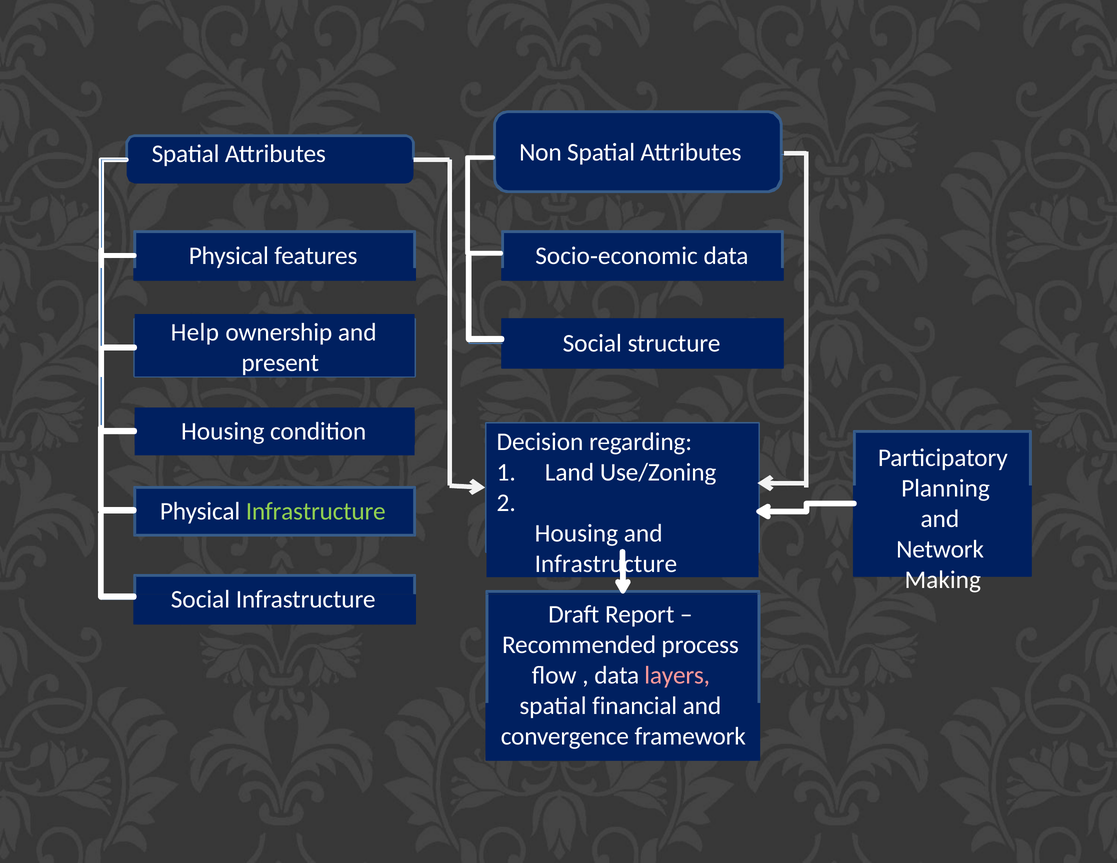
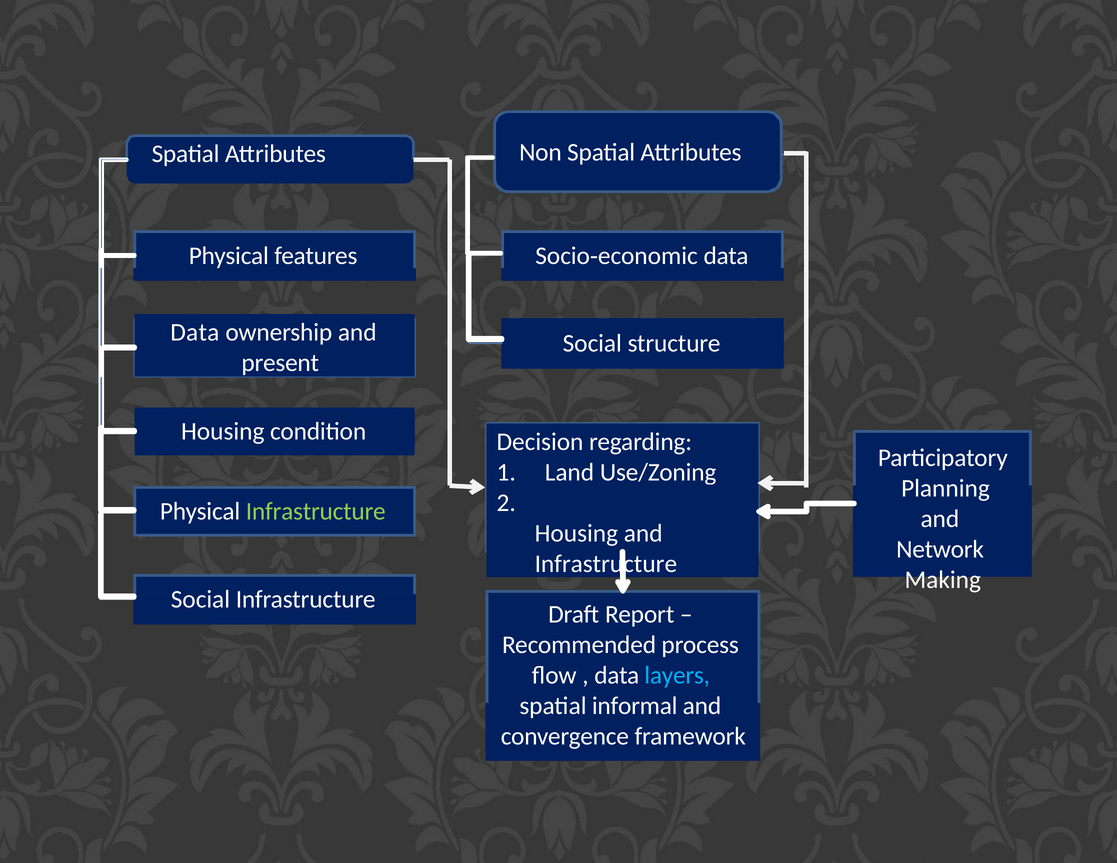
Help: Help -> Data (195, 333)
layers colour: pink -> light blue (677, 676)
financial: financial -> informal (635, 706)
